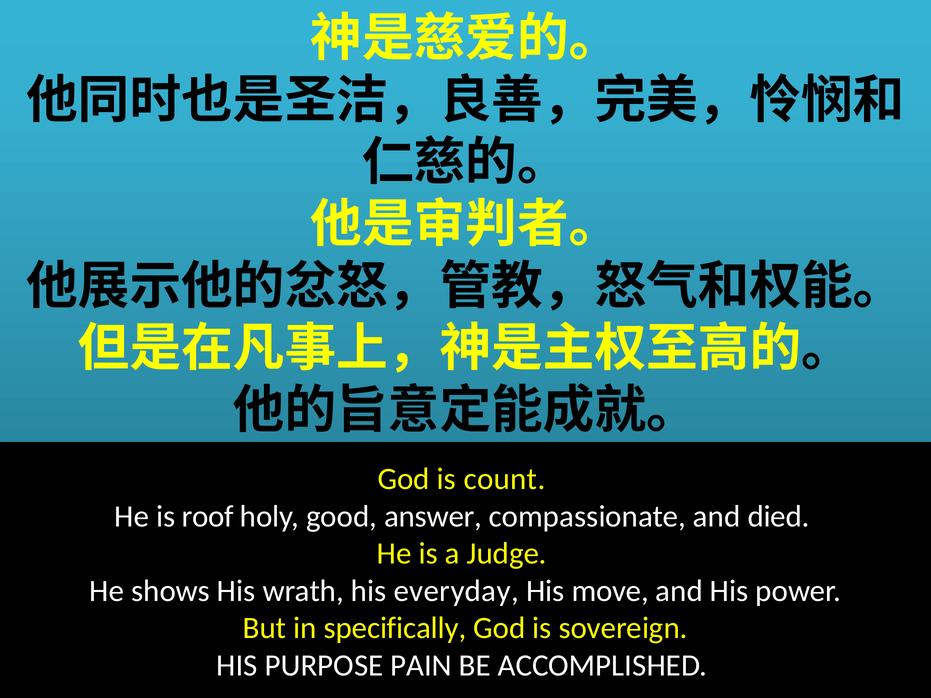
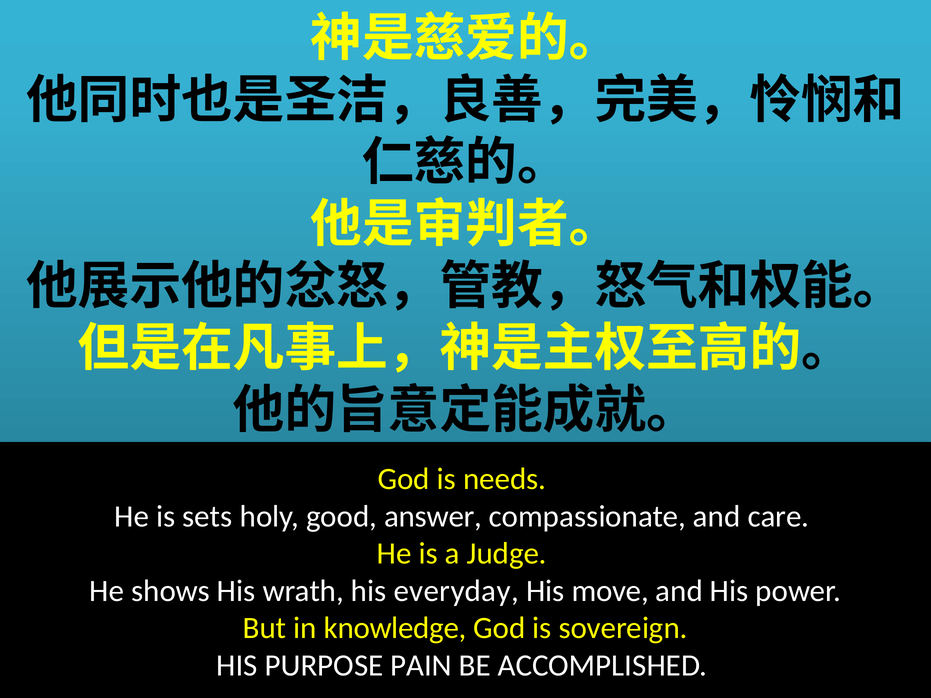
count: count -> needs (505, 479)
roof: roof -> sets (207, 517)
died: died -> care (778, 517)
specifically: specifically -> knowledge (395, 628)
